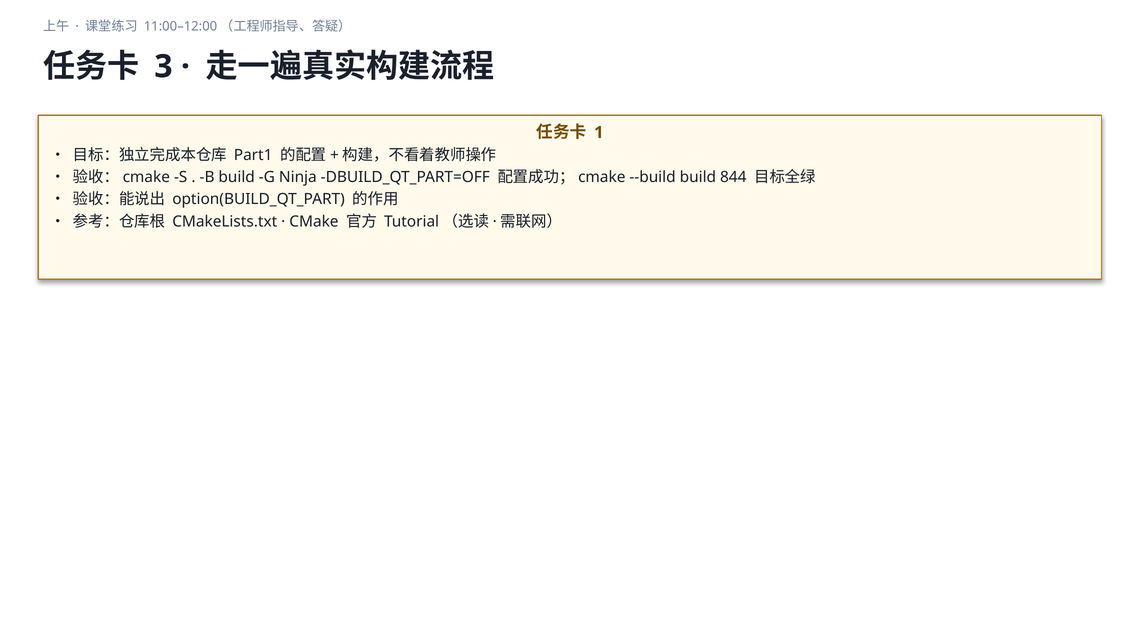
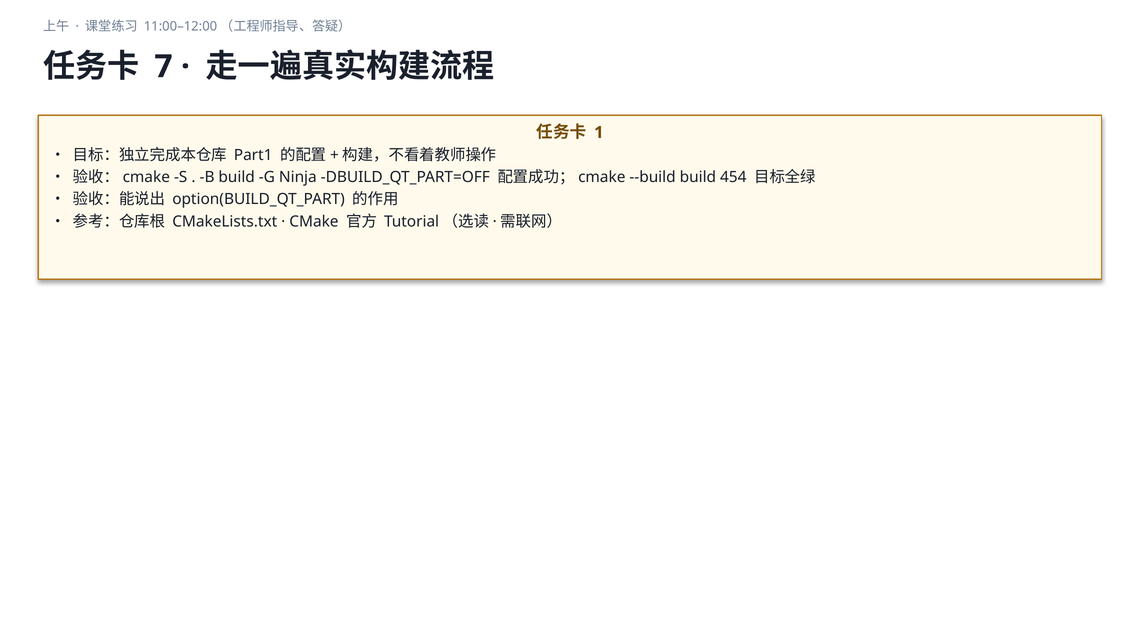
3: 3 -> 7 (163, 67)
844: 844 -> 454 (733, 177)
